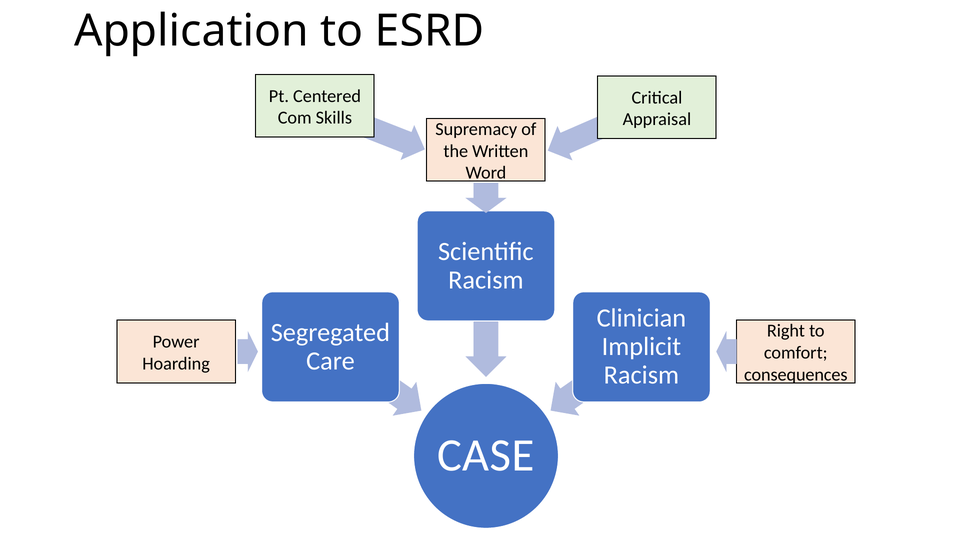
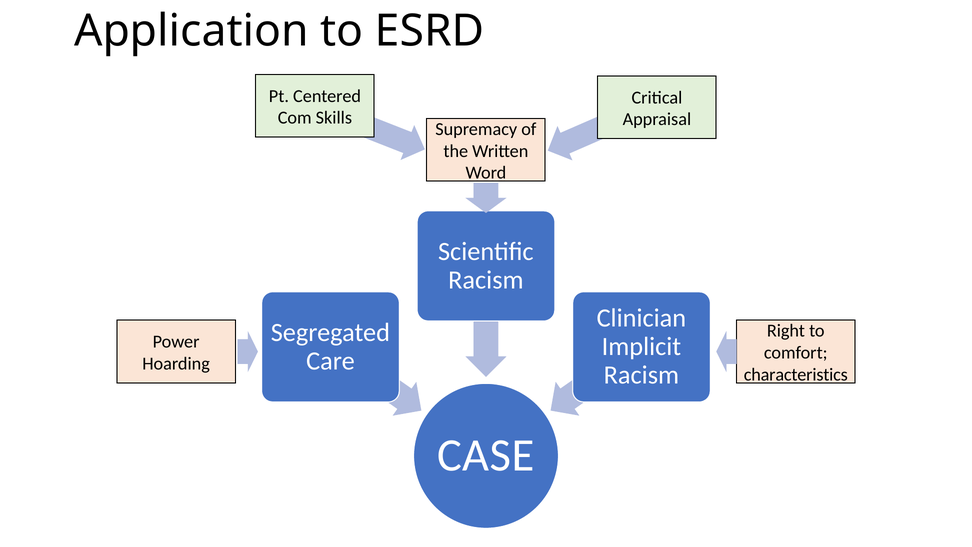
consequences: consequences -> characteristics (796, 375)
